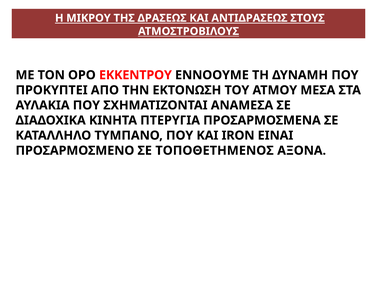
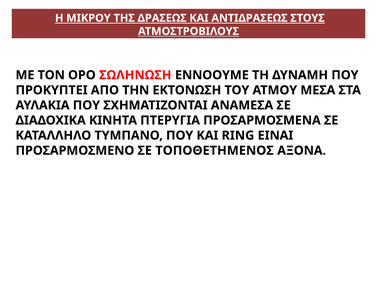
ΕΚΚΕΝΤΡΟΥ: ΕΚΚΕΝΤΡΟΥ -> ΣΩΛΗΝΩΣΗ (135, 75)
IRON: IRON -> RING (238, 135)
